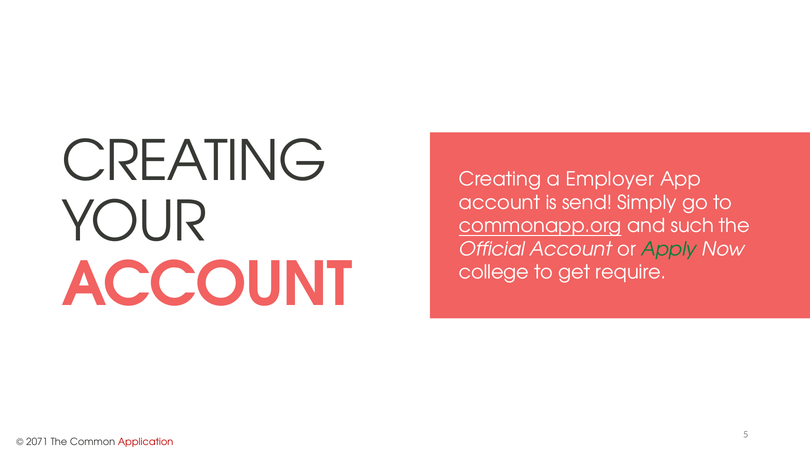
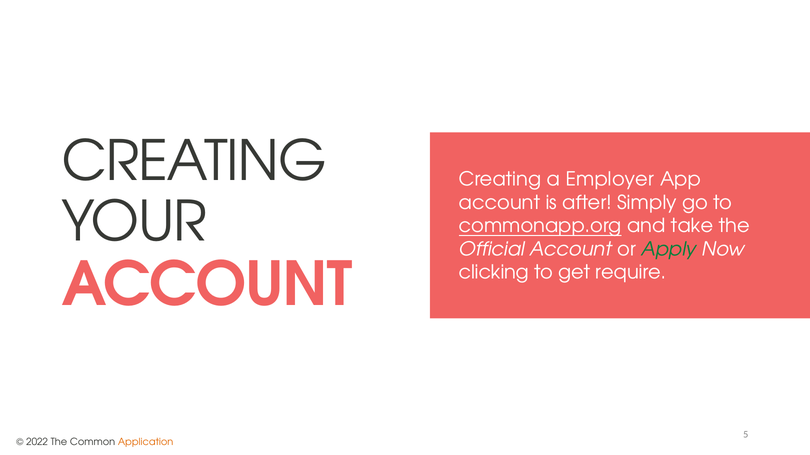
send: send -> after (587, 203)
such: such -> take (692, 226)
college: college -> clicking (494, 273)
2071: 2071 -> 2022 (37, 442)
Application colour: red -> orange (146, 442)
